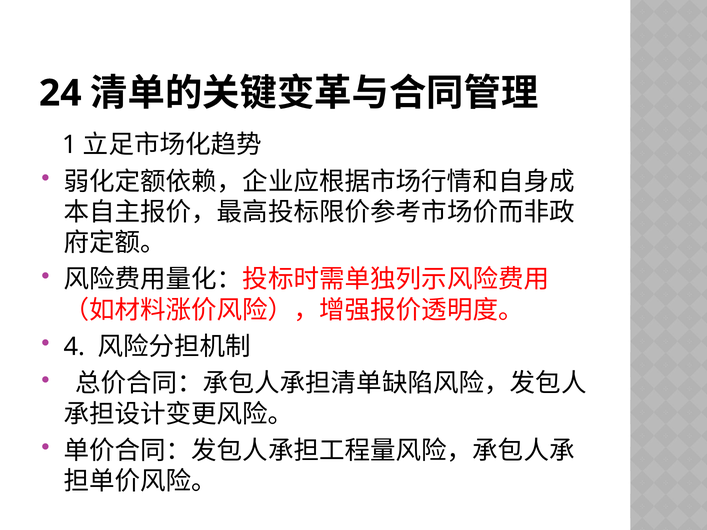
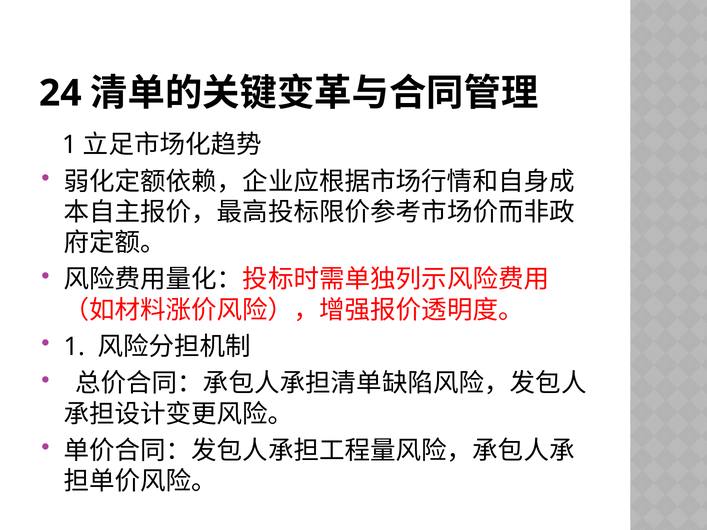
4: 4 -> 1 (74, 347)
